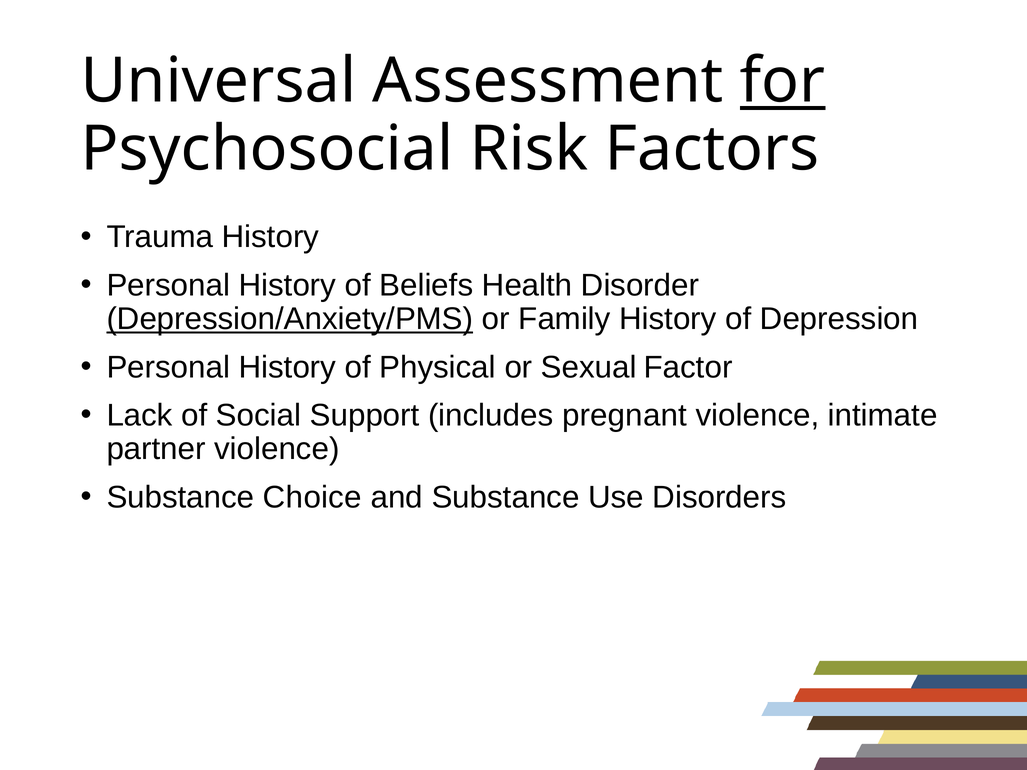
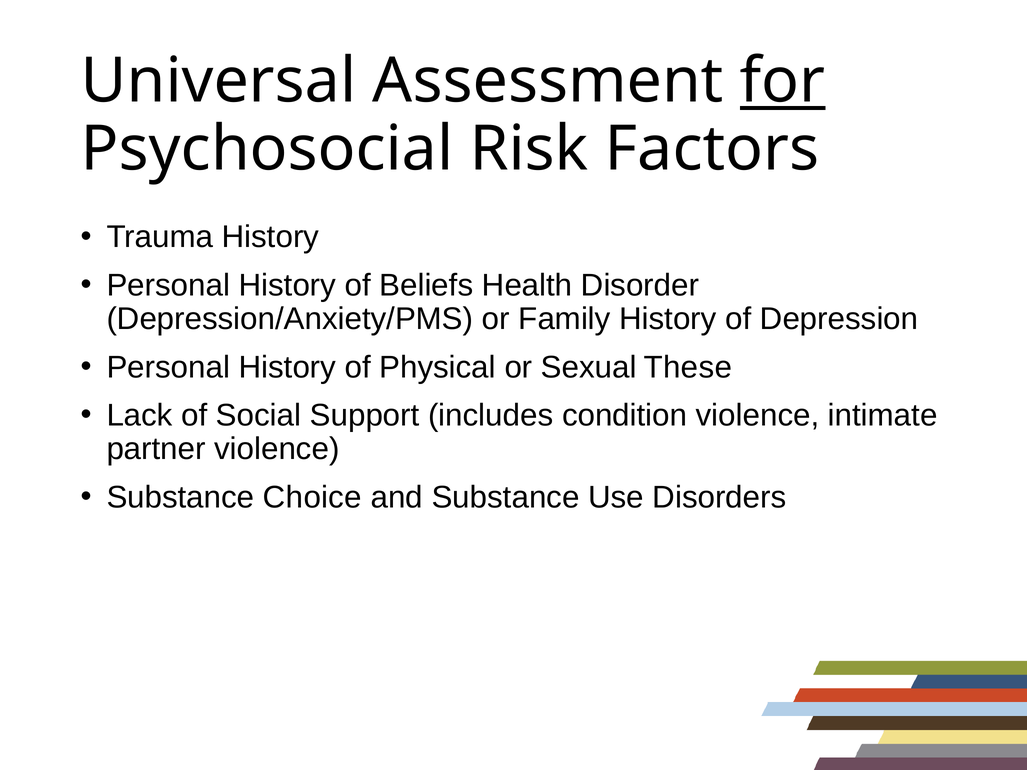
Depression/Anxiety/PMS underline: present -> none (290, 319)
Factor: Factor -> These (688, 367)
pregnant: pregnant -> condition (625, 415)
